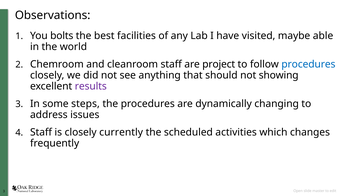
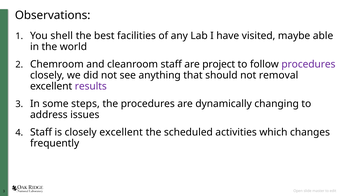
bolts: bolts -> shell (62, 36)
procedures colour: blue -> purple (308, 64)
showing: showing -> removal (279, 75)
closely currently: currently -> excellent (121, 132)
